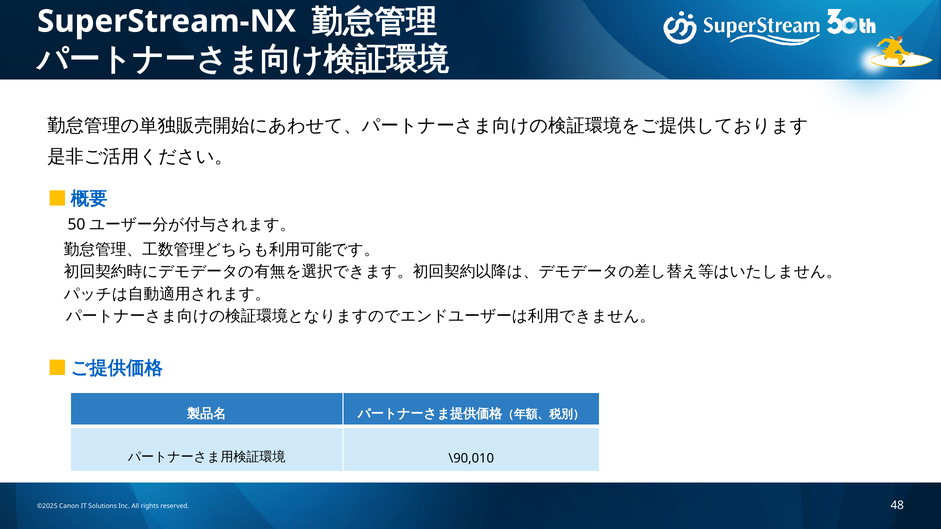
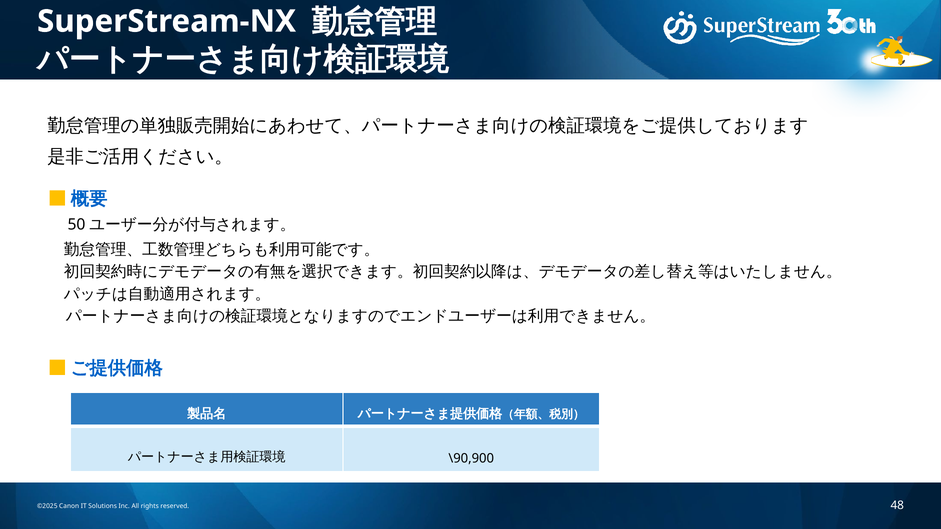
\90,010: \90,010 -> \90,900 (471, 459)
